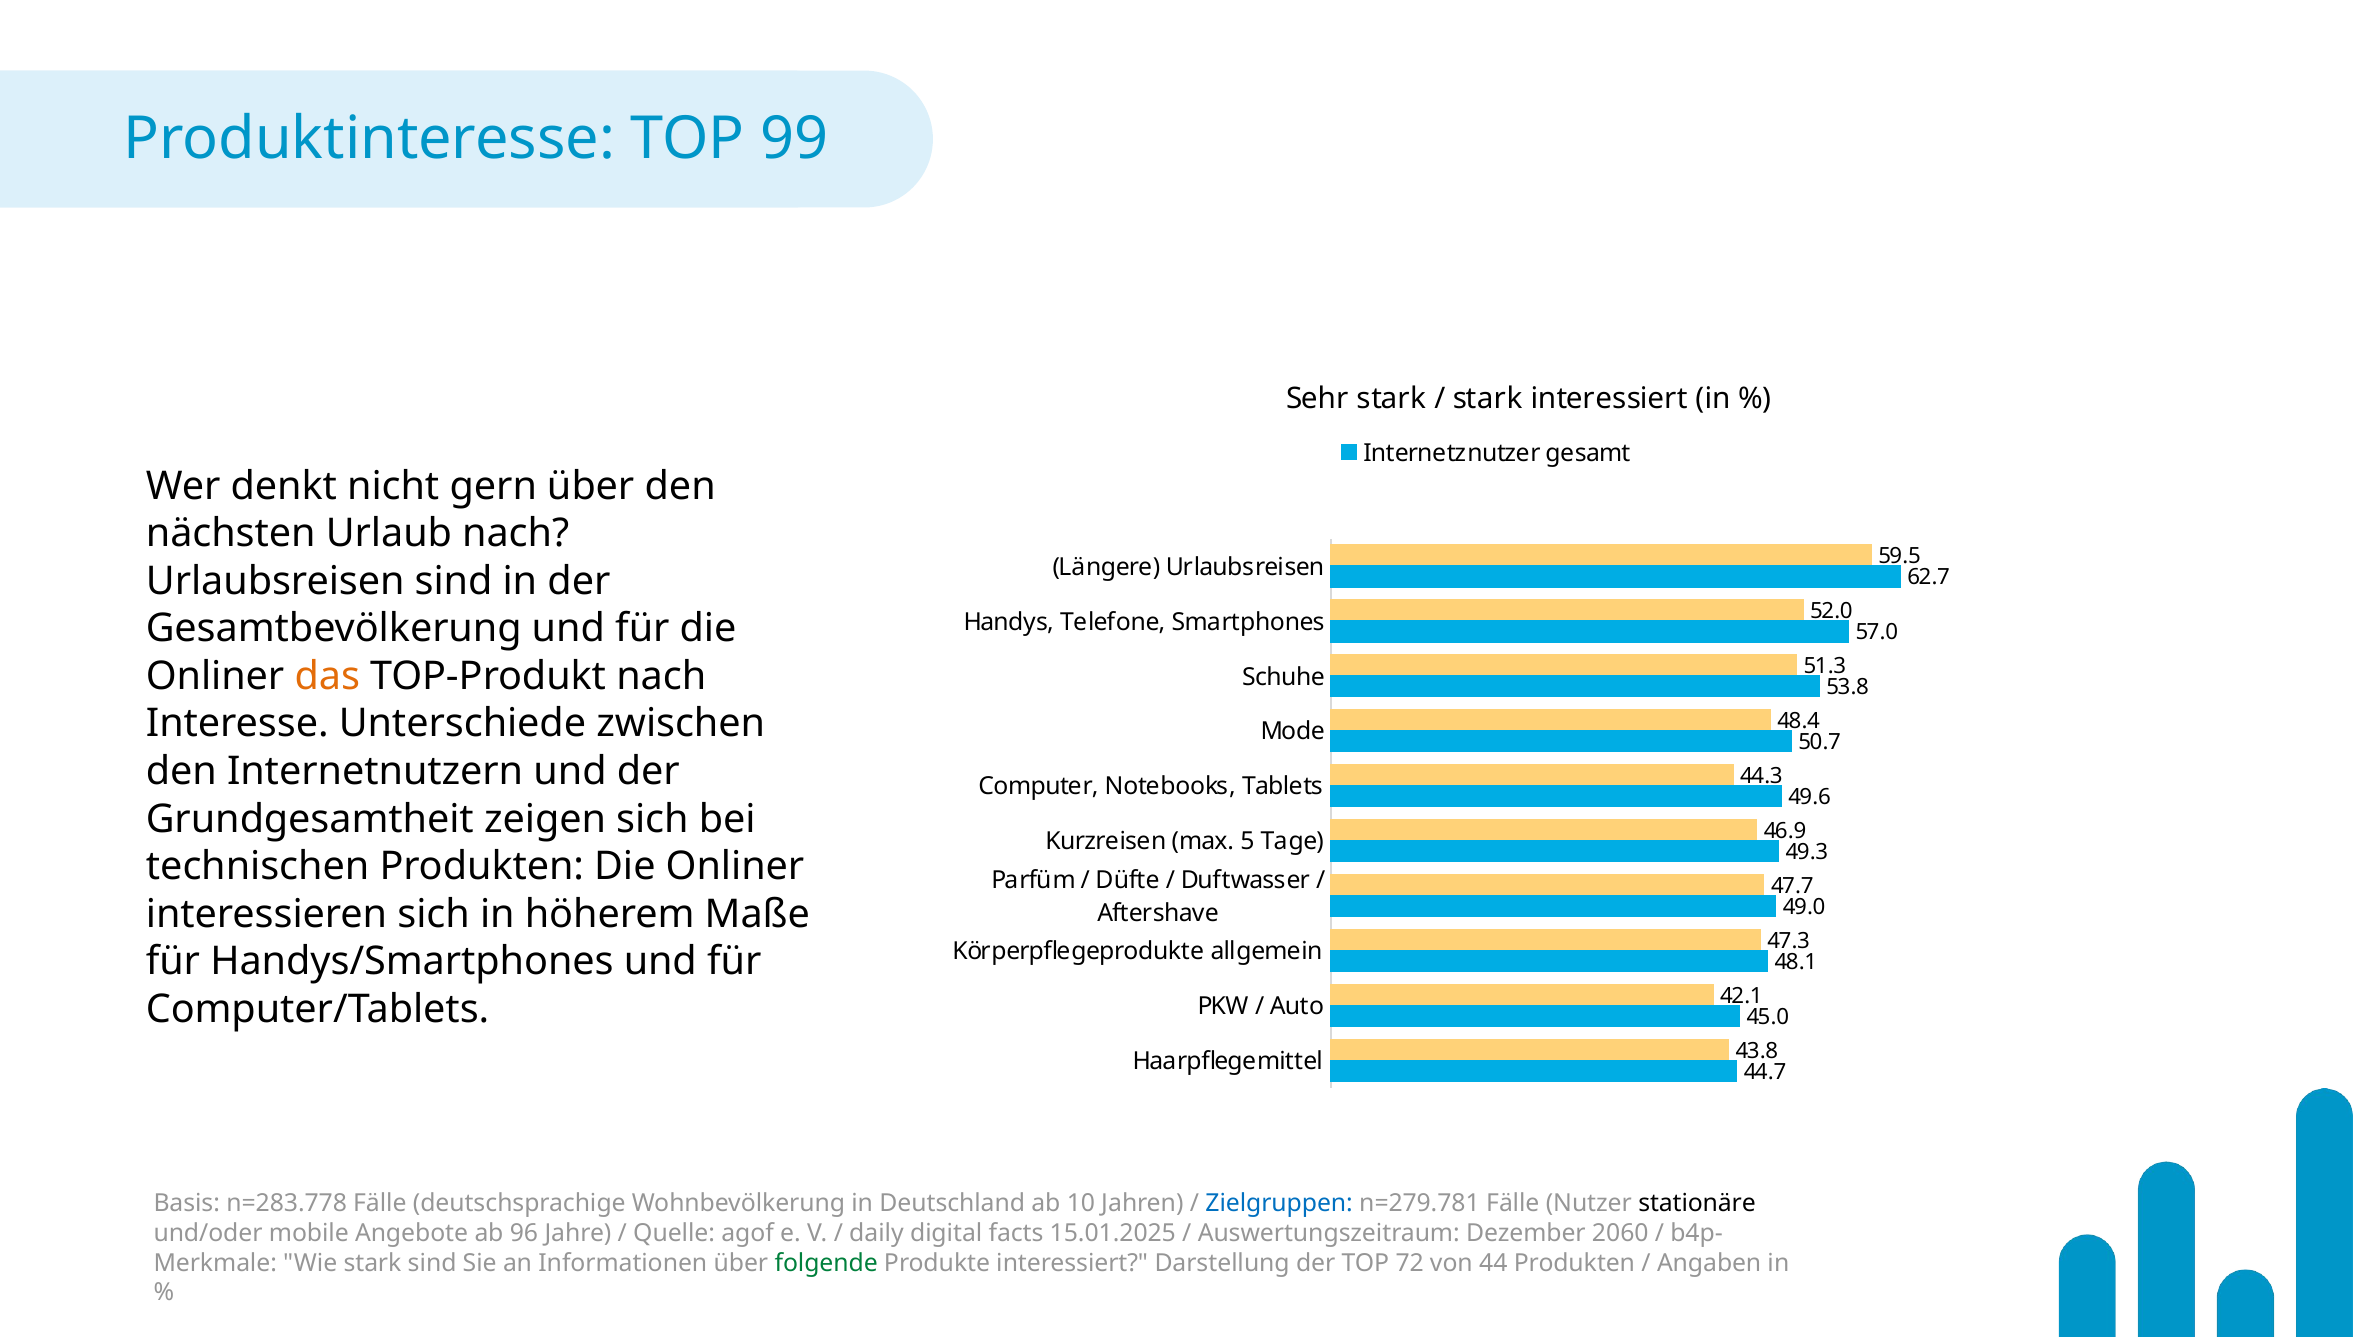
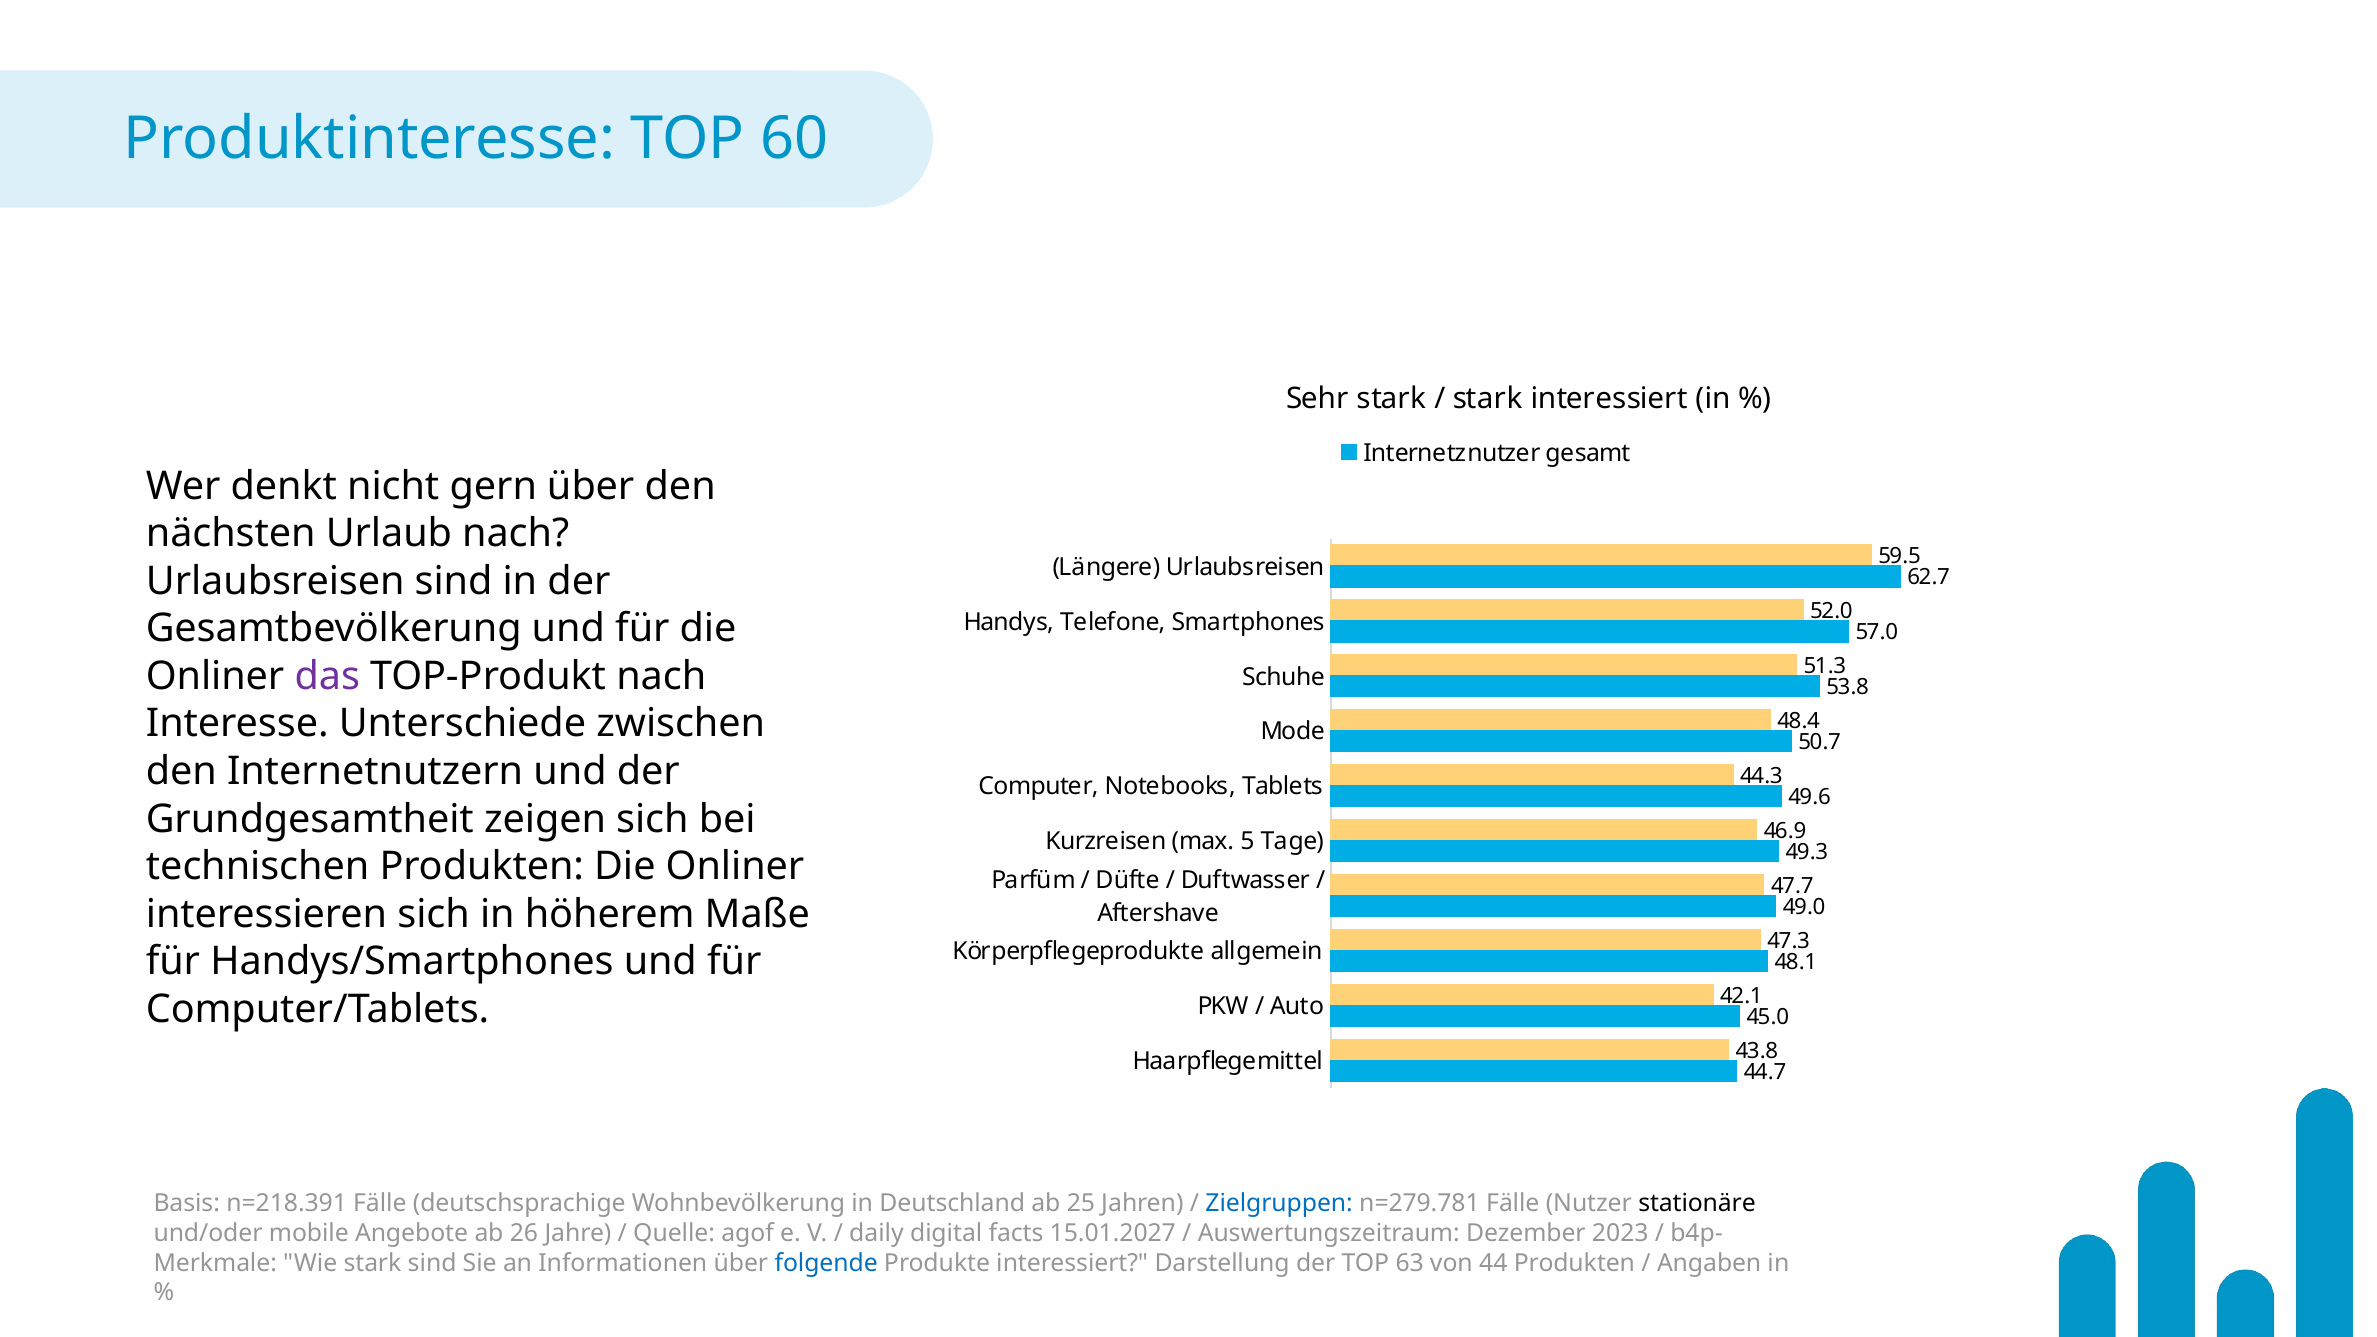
99: 99 -> 60 (794, 139)
das colour: orange -> purple (327, 676)
n=283.778: n=283.778 -> n=218.391 (287, 1204)
10: 10 -> 25 (1081, 1204)
96: 96 -> 26 (524, 1233)
15.01.2025: 15.01.2025 -> 15.01.2027 (1113, 1233)
2060: 2060 -> 2023 (1620, 1233)
folgende colour: green -> blue (826, 1263)
72: 72 -> 63 (1410, 1263)
